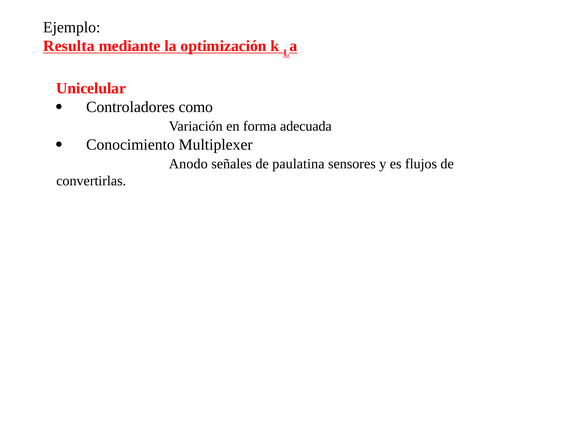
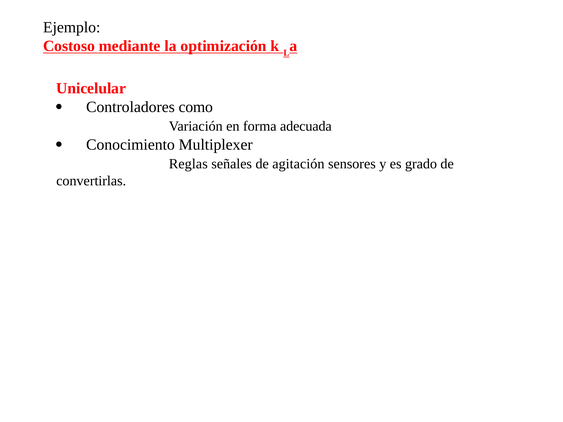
Resulta: Resulta -> Costoso (69, 46)
Anodo: Anodo -> Reglas (188, 164)
paulatina: paulatina -> agitación (298, 164)
flujos: flujos -> grado (421, 164)
